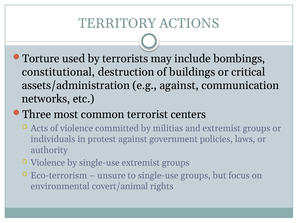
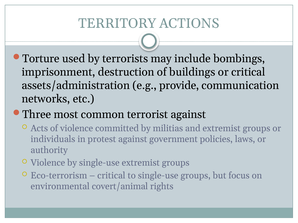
constitutional: constitutional -> imprisonment (58, 72)
e.g against: against -> provide (179, 86)
terrorist centers: centers -> against (188, 115)
unsure: unsure -> critical (111, 176)
